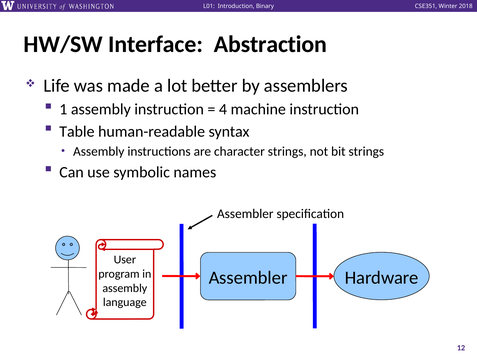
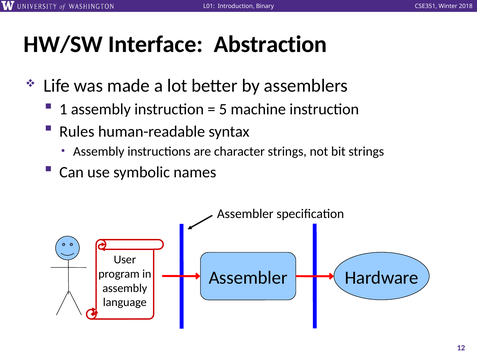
4: 4 -> 5 (223, 110)
Table: Table -> Rules (77, 132)
